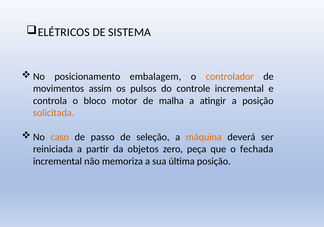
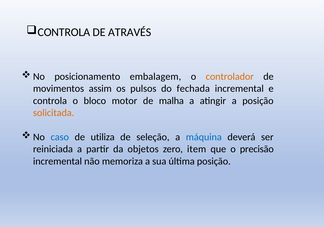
ELÉTRICOS: ELÉTRICOS -> CONTROLA (64, 32)
SISTEMA: SISTEMA -> ATRAVÉS (130, 32)
controle: controle -> fechada (193, 89)
caso colour: orange -> blue (60, 137)
passo: passo -> utiliza (103, 137)
máquina colour: orange -> blue (204, 137)
peça: peça -> item (197, 149)
fechada: fechada -> precisão (257, 149)
